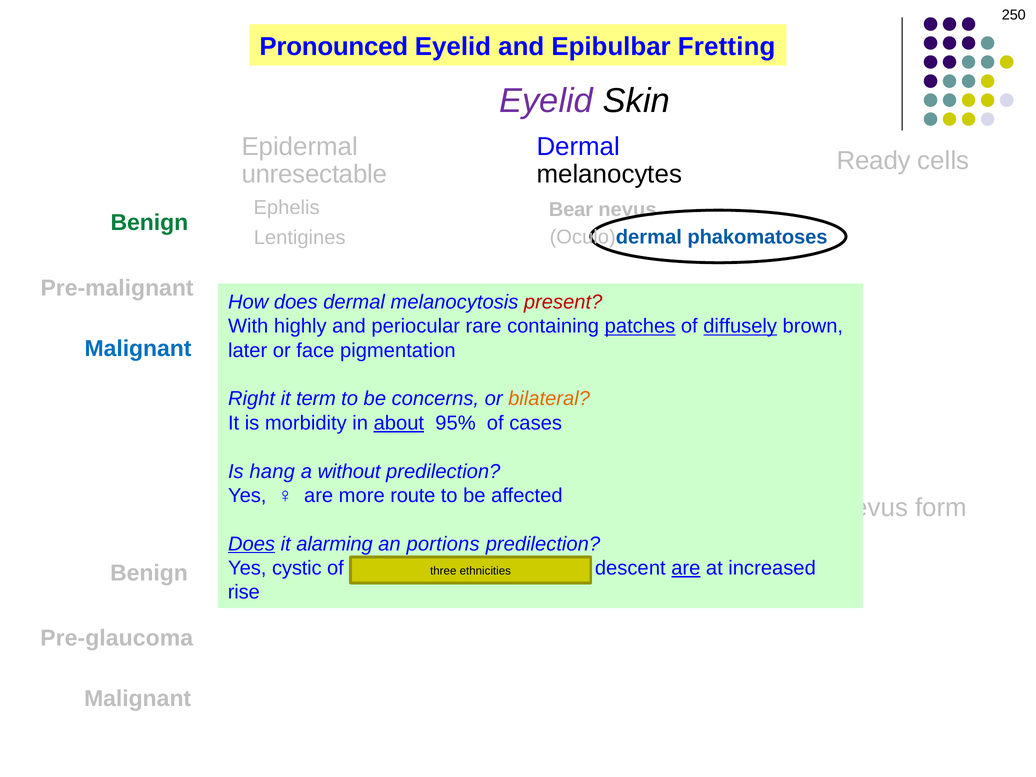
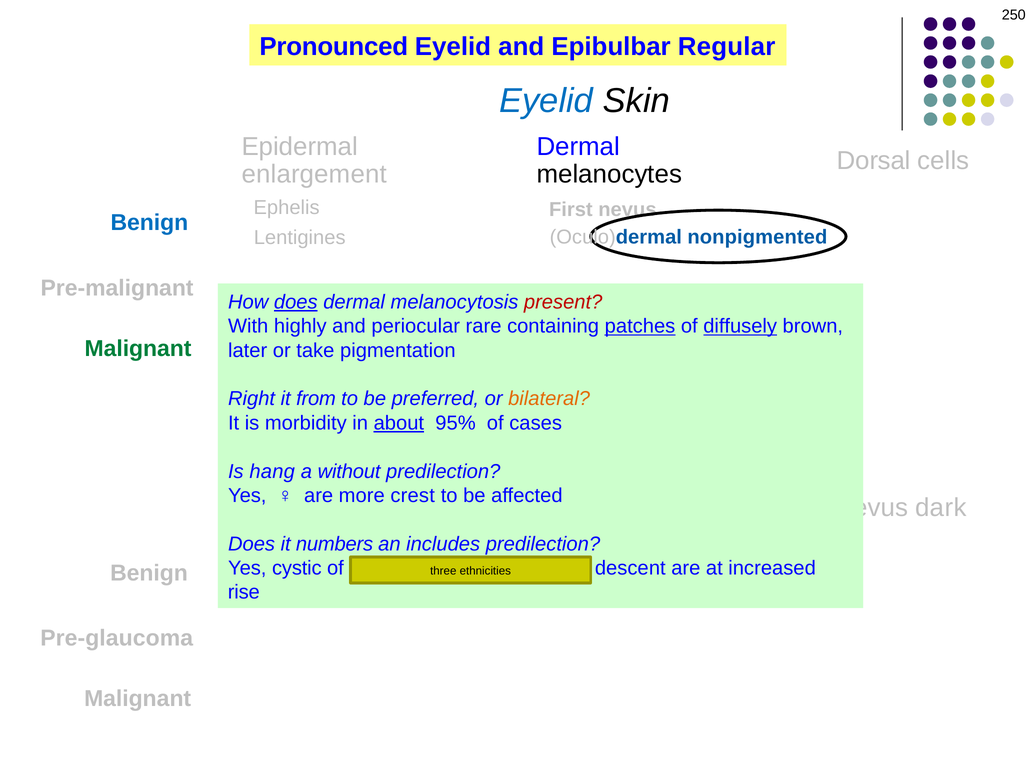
Fretting: Fretting -> Regular (727, 47)
Eyelid colour: purple -> blue (546, 101)
Ready: Ready -> Dorsal (874, 161)
unresectable: unresectable -> enlargement (314, 174)
Bear: Bear -> First (571, 210)
Benign colour: green -> blue (149, 223)
phakomatoses: phakomatoses -> nonpigmented (757, 237)
does underline: none -> present (296, 302)
Malignant colour: blue -> green (138, 349)
face: face -> take (315, 350)
term: term -> from (316, 399)
concerns: concerns -> preferred (435, 399)
route: route -> crest (413, 496)
form: form -> dark (941, 508)
Does underline: present -> none (252, 544)
alarming: alarming -> numbers (335, 544)
portions: portions -> includes (443, 544)
are underline: present -> none (686, 568)
